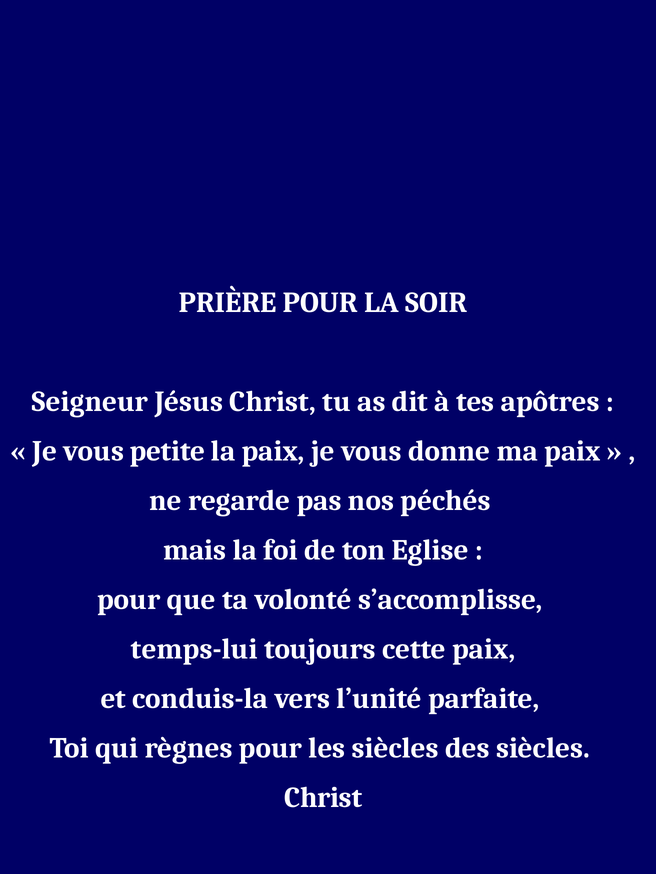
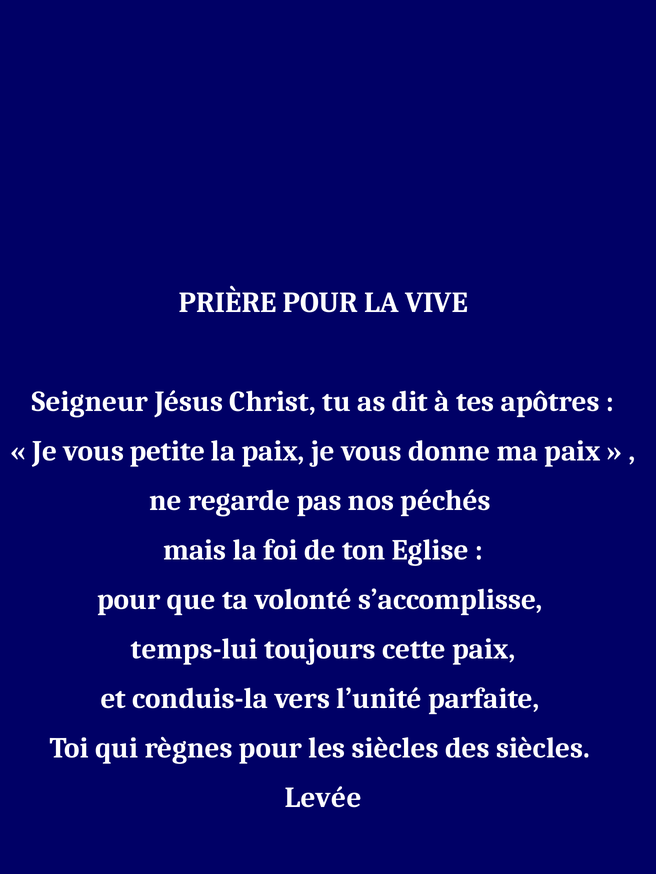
SOIR: SOIR -> VIVE (436, 303)
Christ: Christ -> Levée (323, 798)
